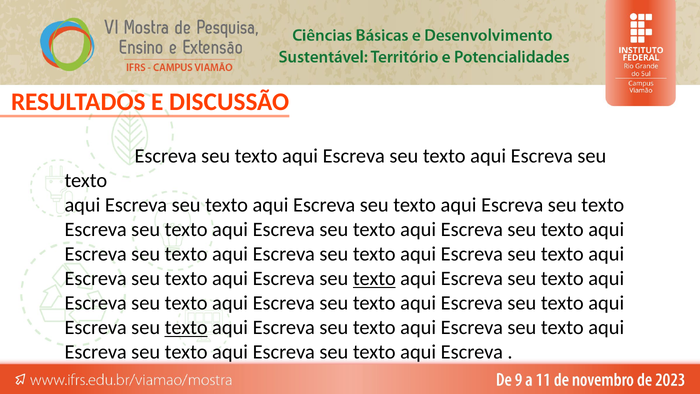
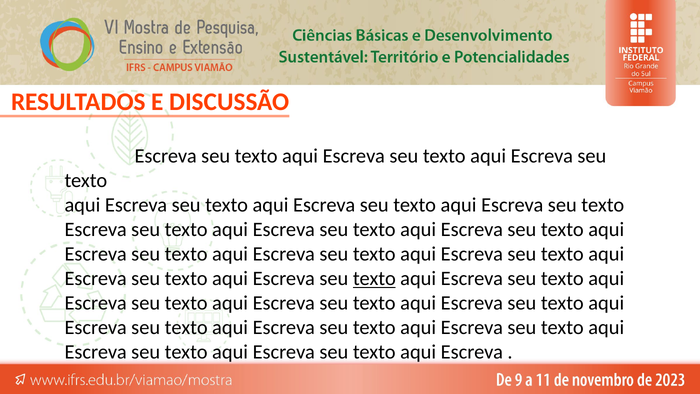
texto underline: present -> none (186, 327)
